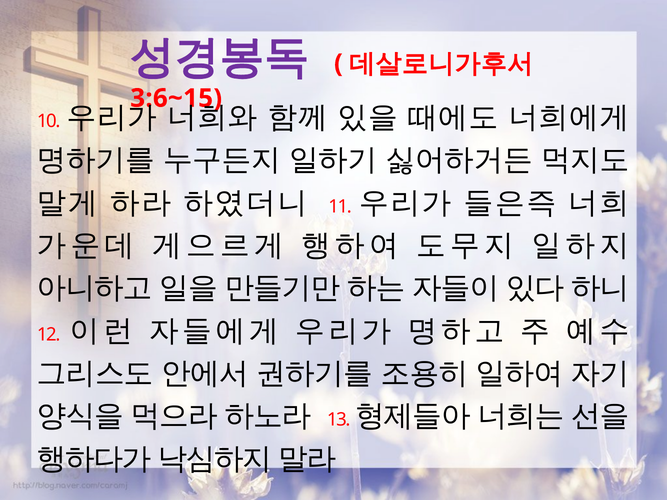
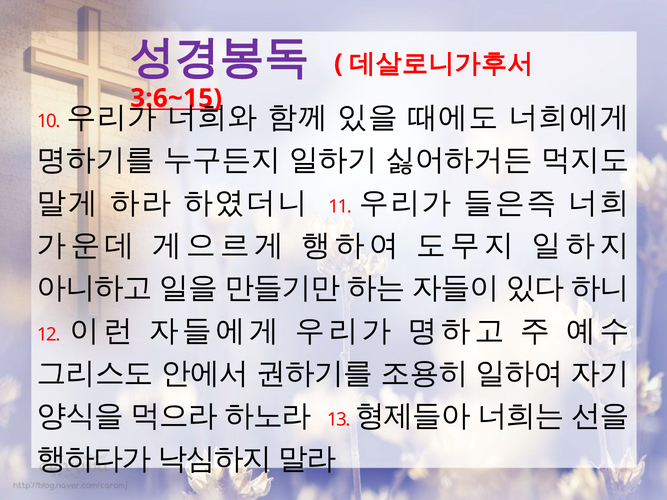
3:6~15 underline: none -> present (176, 98)
